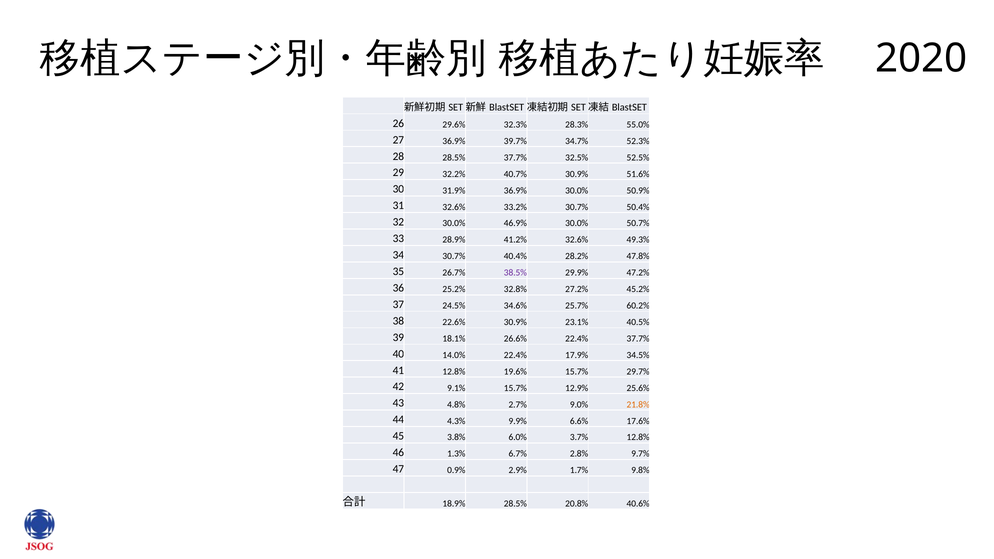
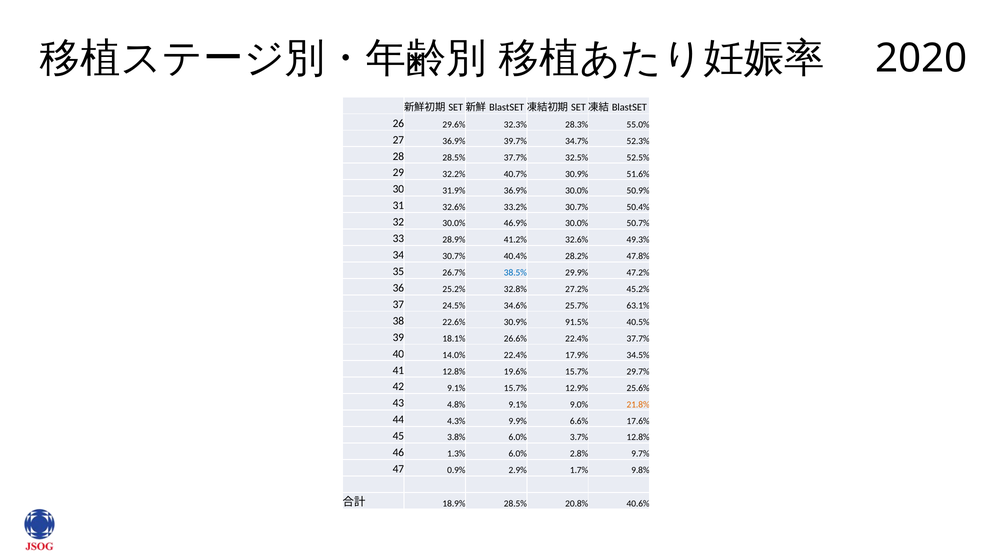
38.5% colour: purple -> blue (515, 273)
60.2%: 60.2% -> 63.1% (638, 306)
23.1%: 23.1% -> 91.5% (577, 322)
4.8% 2.7%: 2.7% -> 9.1% (518, 405)
1.3% 6.7%: 6.7% -> 6.0% (518, 454)
